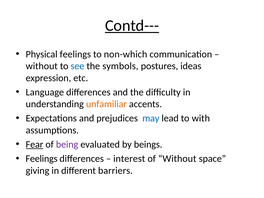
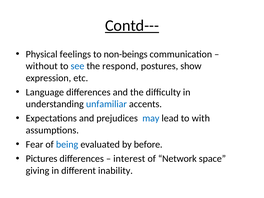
non-which: non-which -> non-beings (126, 54)
symbols: symbols -> respond (120, 66)
ideas: ideas -> show (191, 66)
unfamiliar colour: orange -> blue (106, 104)
Fear underline: present -> none (35, 144)
being colour: purple -> blue (67, 144)
beings: beings -> before (148, 144)
Feelings: Feelings -> Pictures (42, 159)
of Without: Without -> Network (177, 159)
barriers: barriers -> inability (115, 171)
